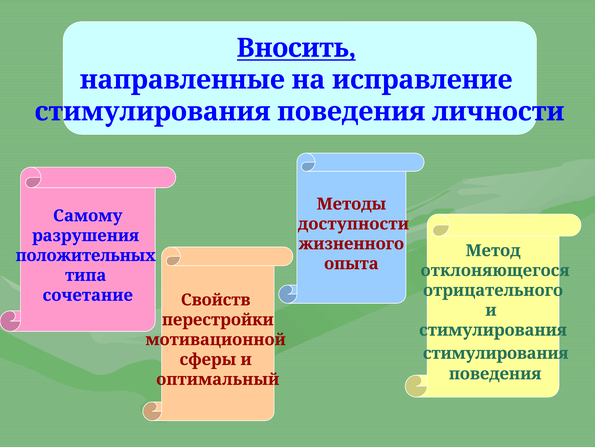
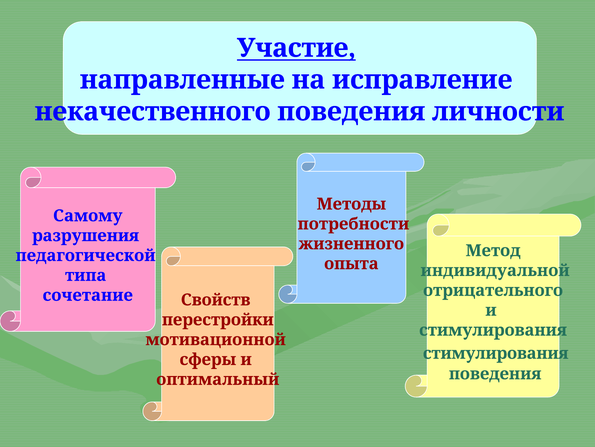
Вносить: Вносить -> Участие (296, 48)
стимулирования: стимулирования -> некачественного (153, 111)
доступности: доступности -> потребности (353, 224)
положительных: положительных -> педагогической (86, 255)
отклоняющегося: отклоняющегося -> индивидуальной (495, 270)
